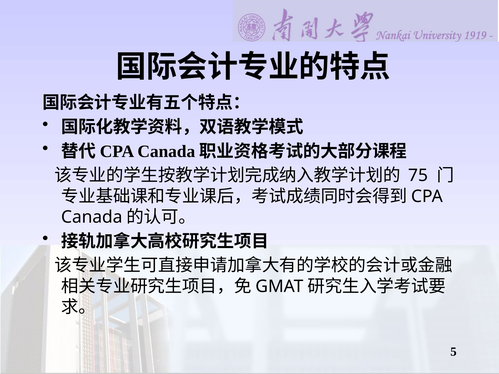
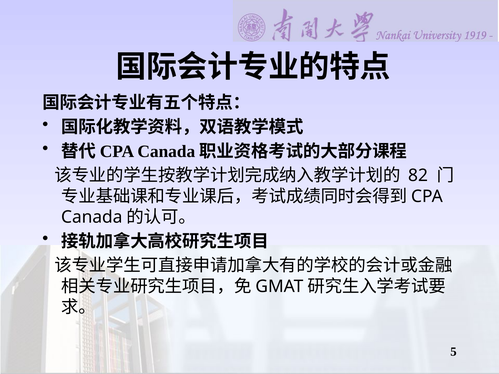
75: 75 -> 82 (418, 176)
